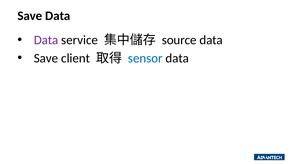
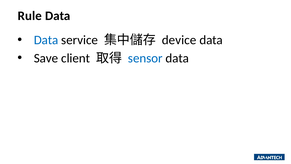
Save: Save -> Rule (30, 16)
Data colour: purple -> blue (46, 40)
source: source -> device (179, 40)
